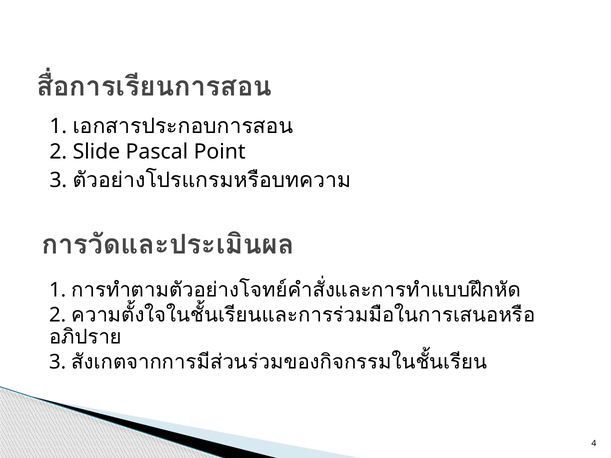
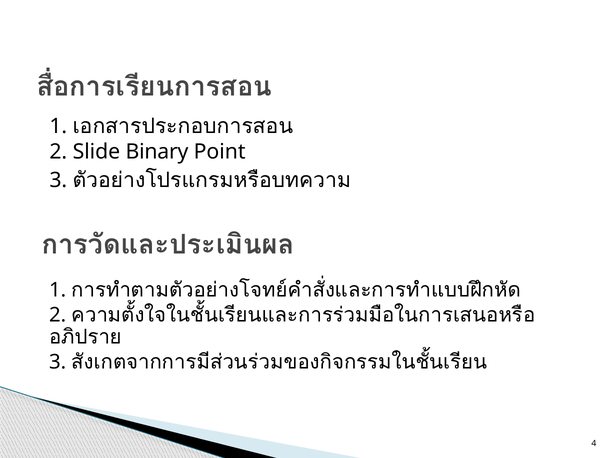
Pascal: Pascal -> Binary (157, 152)
